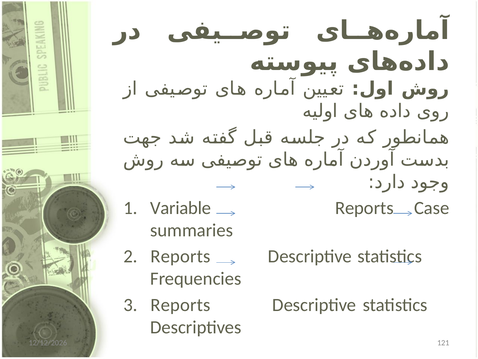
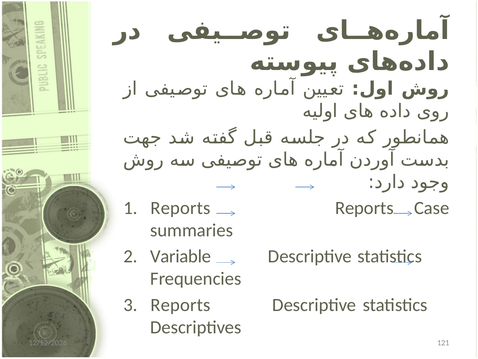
Variable: Variable -> Reports (180, 208)
Reports: Reports -> Variable (181, 256)
